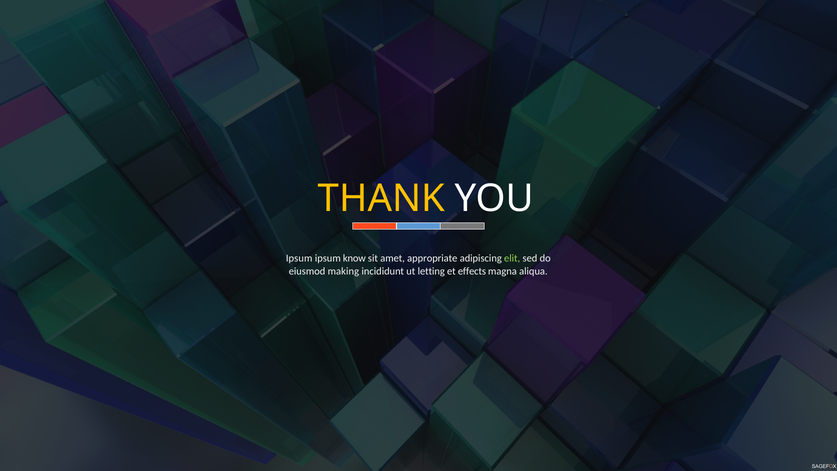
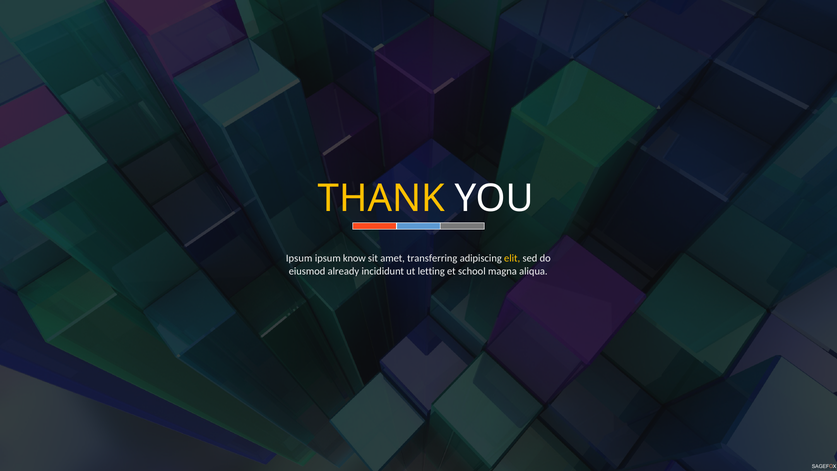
appropriate: appropriate -> transferring (432, 258)
elit colour: light green -> yellow (512, 258)
making: making -> already (343, 271)
effects: effects -> school (472, 271)
